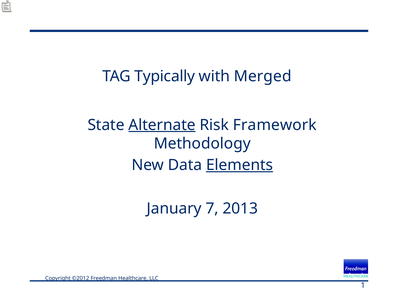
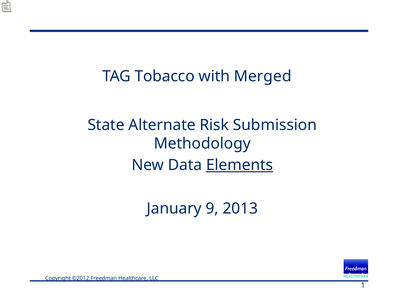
Typically: Typically -> Tobacco (165, 76)
Alternate underline: present -> none (162, 125)
Framework: Framework -> Submission (275, 125)
7: 7 -> 9 (212, 209)
